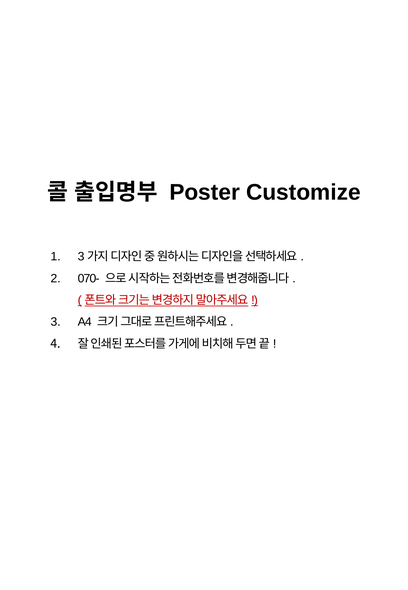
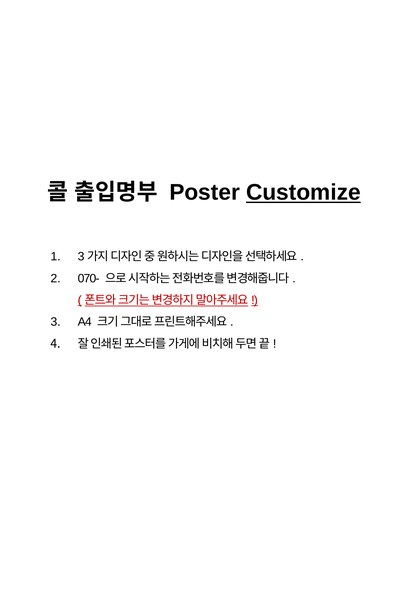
Customize underline: none -> present (303, 192)
